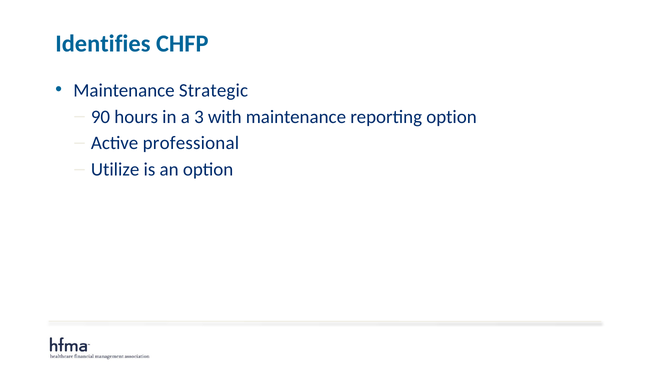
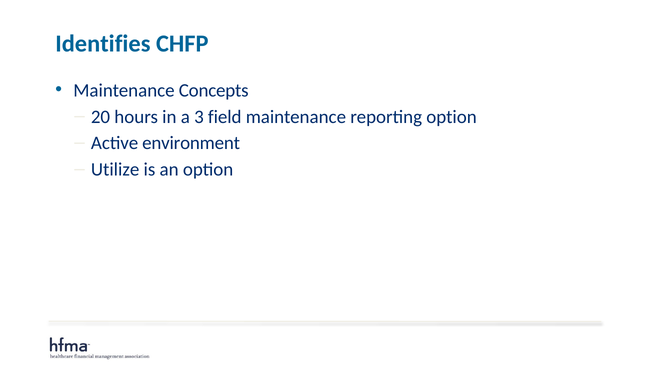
Strategic: Strategic -> Concepts (214, 90)
90: 90 -> 20 (101, 117)
with: with -> field (225, 117)
professional: professional -> environment (191, 143)
